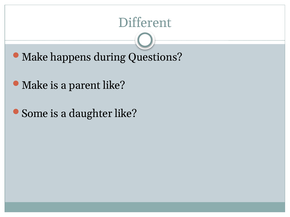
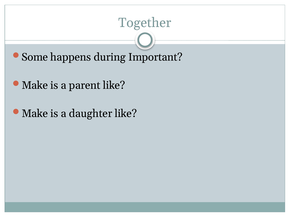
Different: Different -> Together (145, 23)
Make: Make -> Some (35, 57)
Questions: Questions -> Important (155, 57)
Some: Some -> Make (35, 114)
